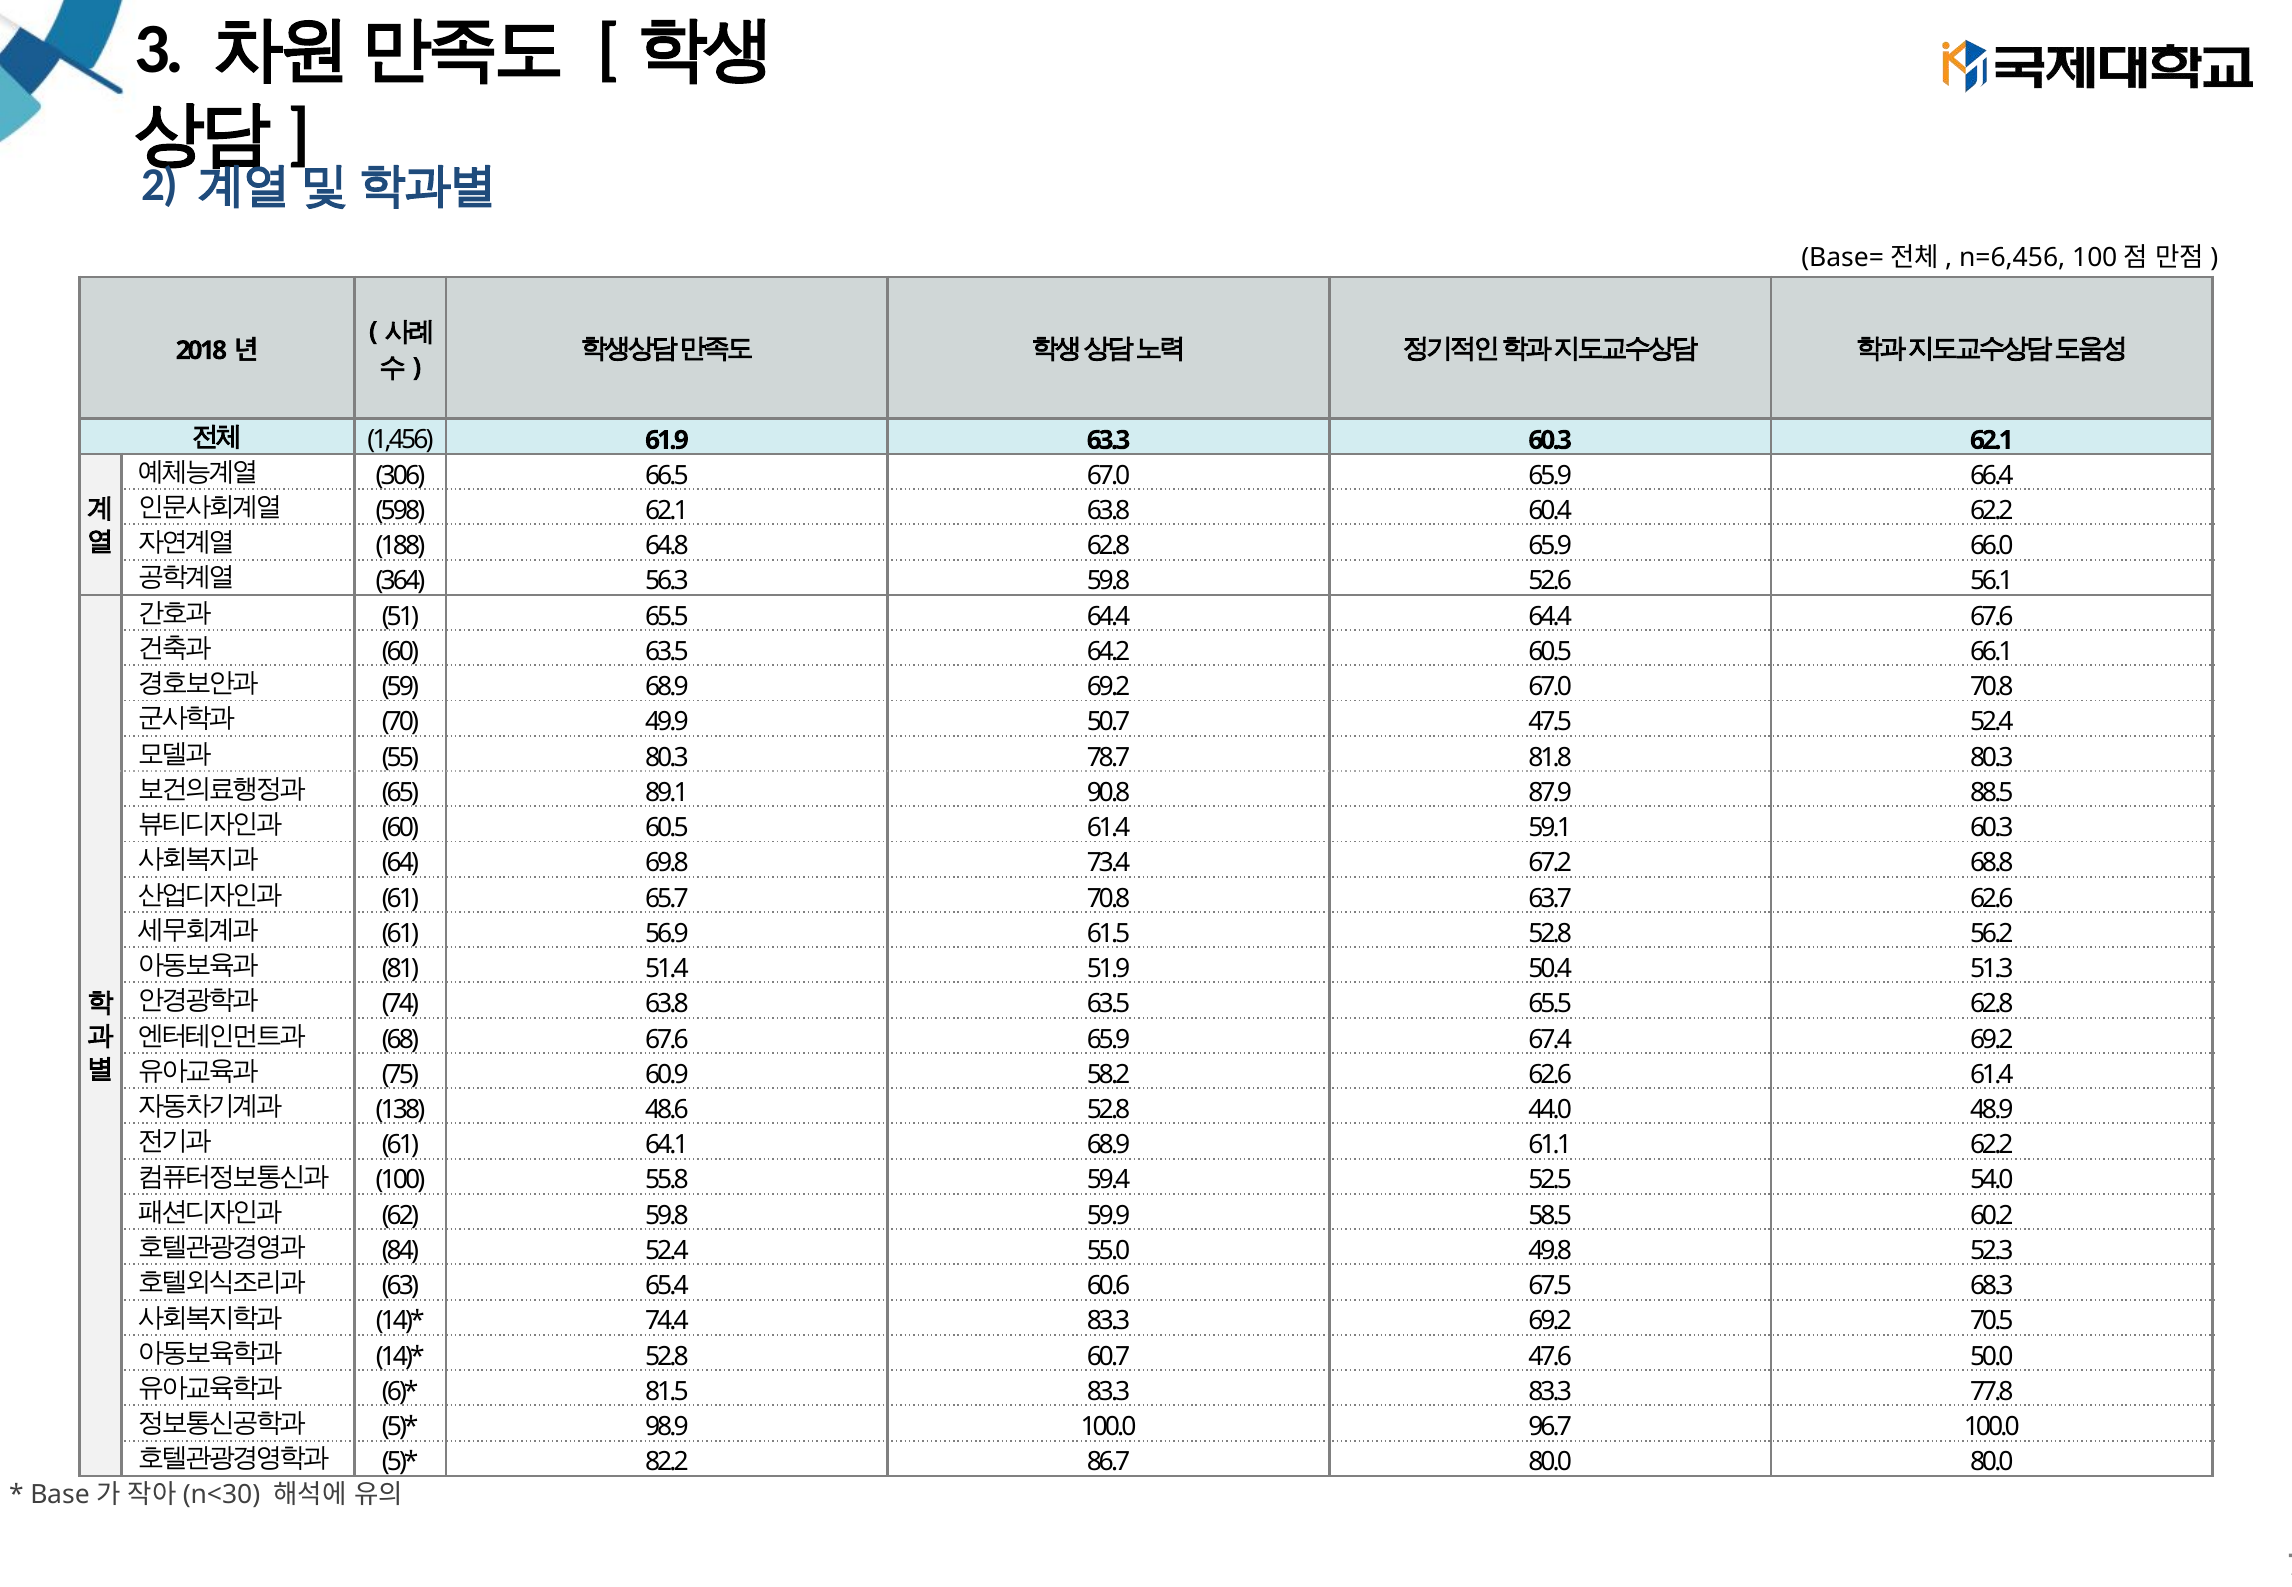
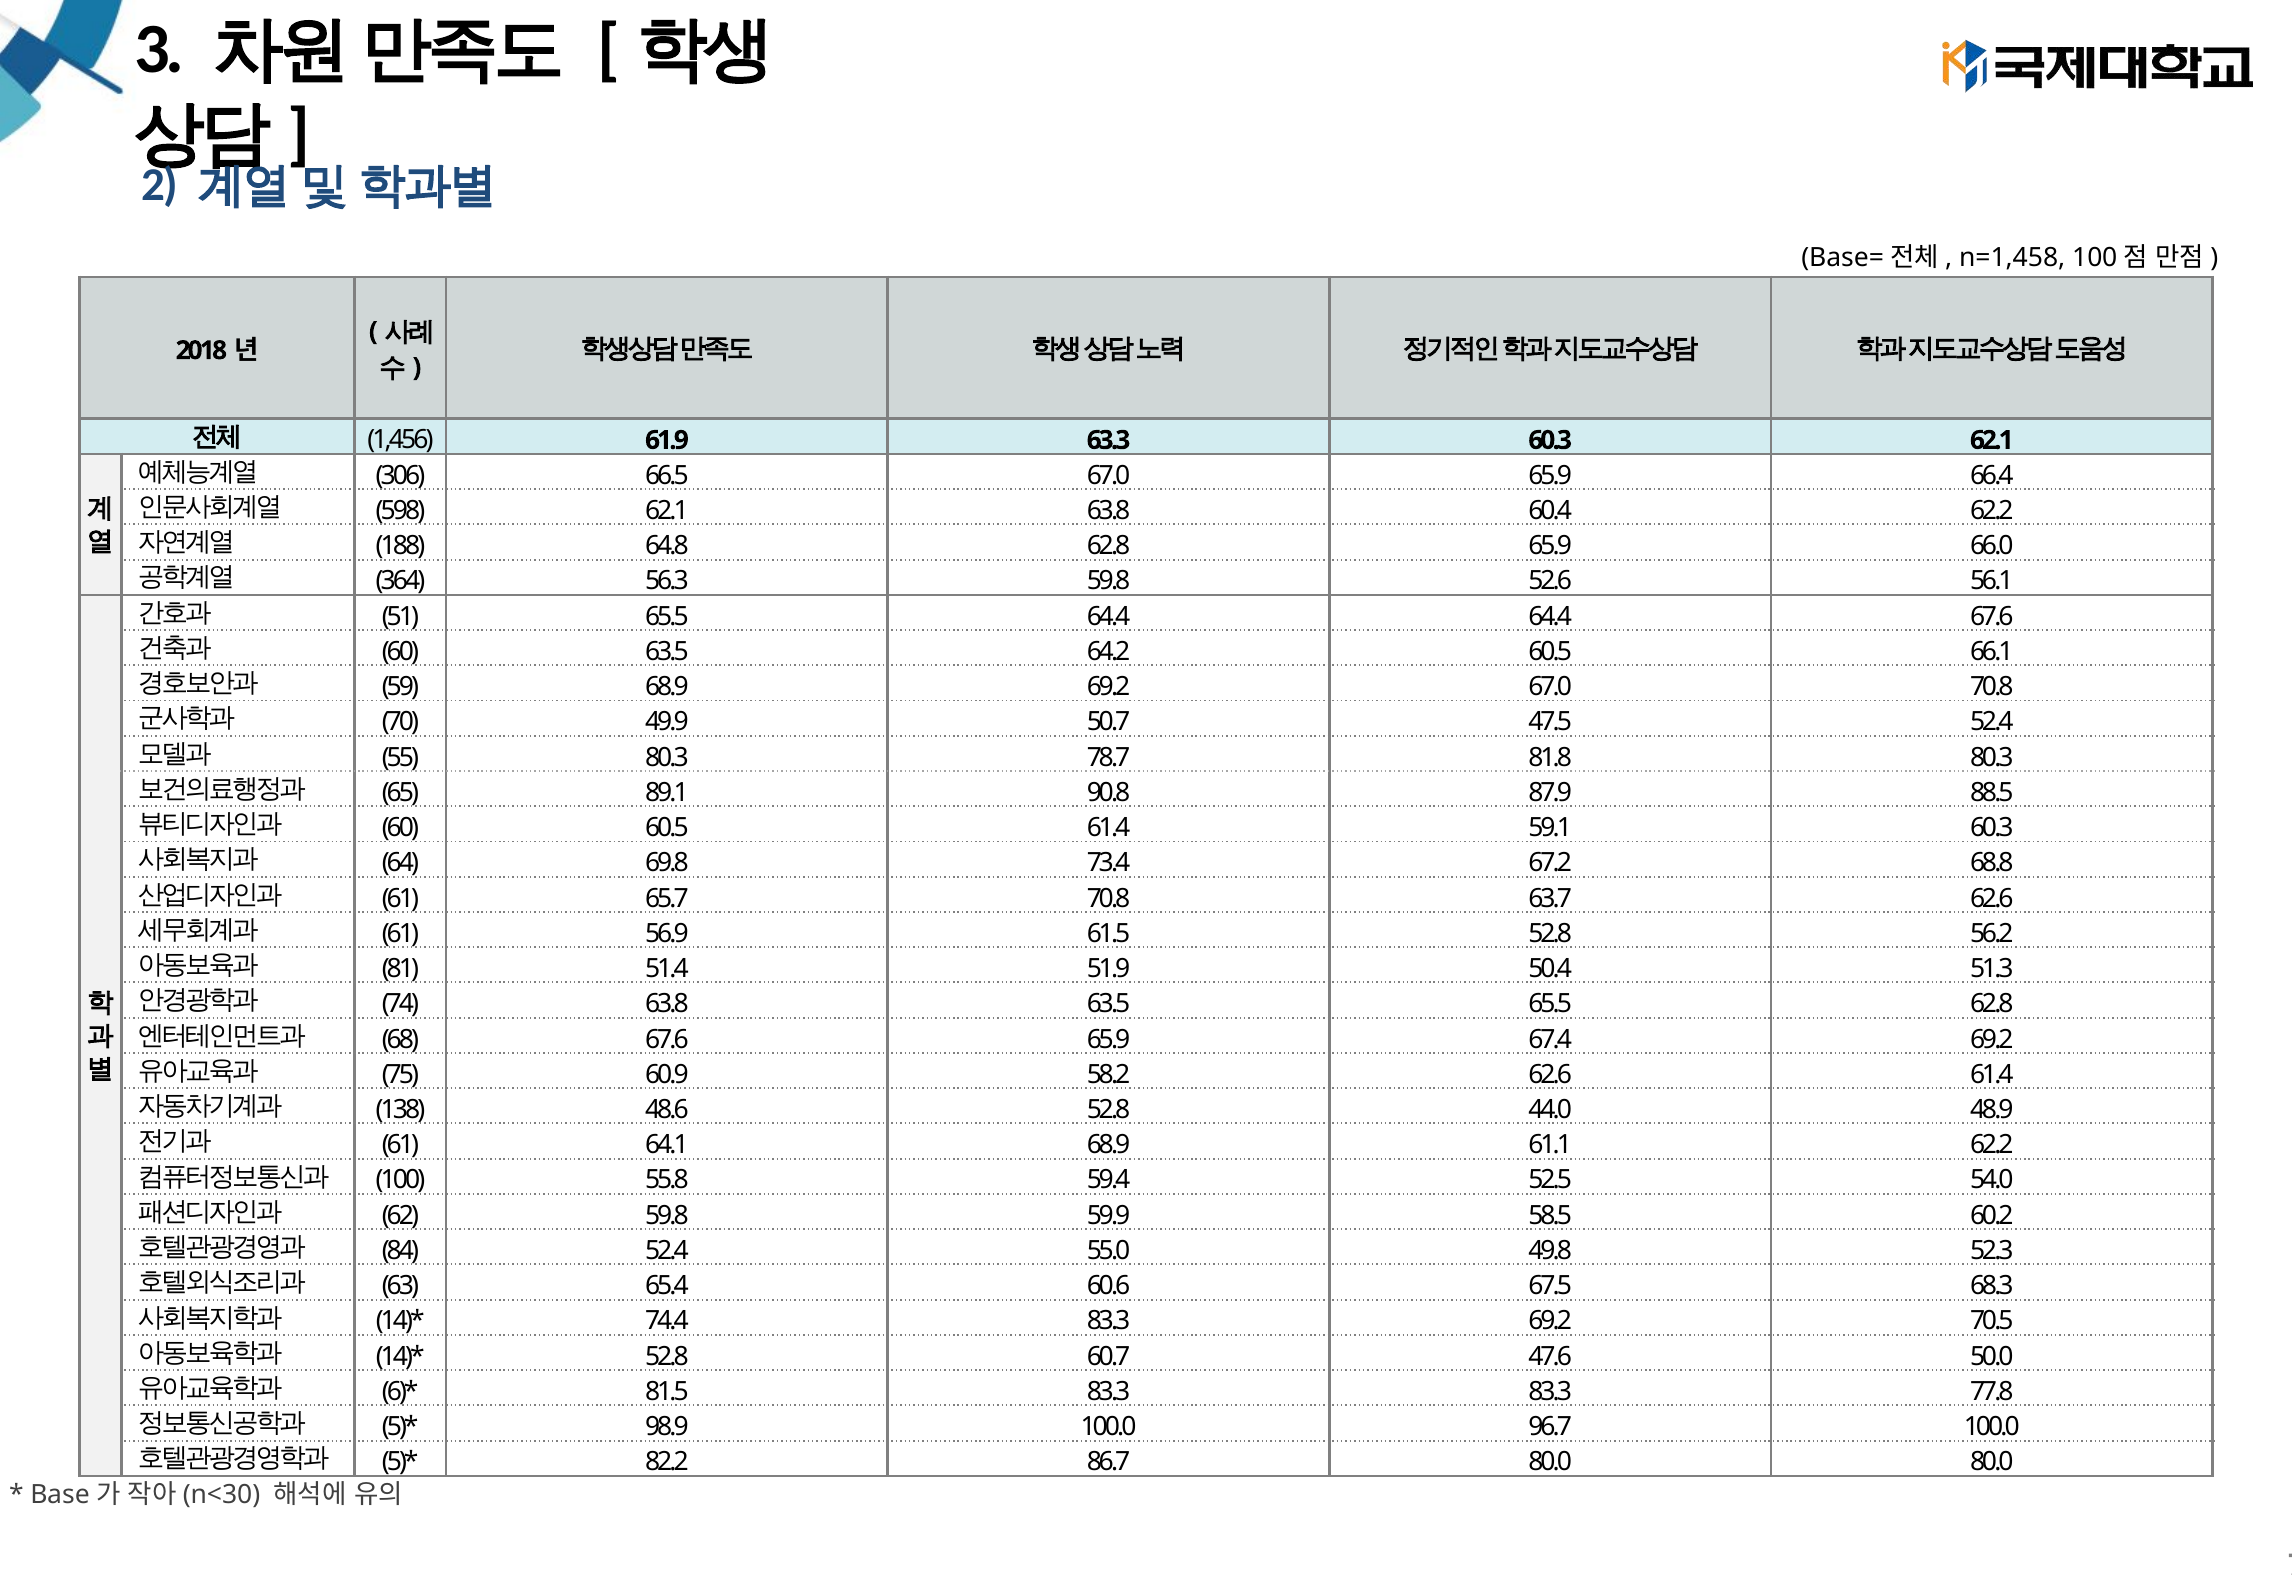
n=6,456: n=6,456 -> n=1,458 (2012, 258)
